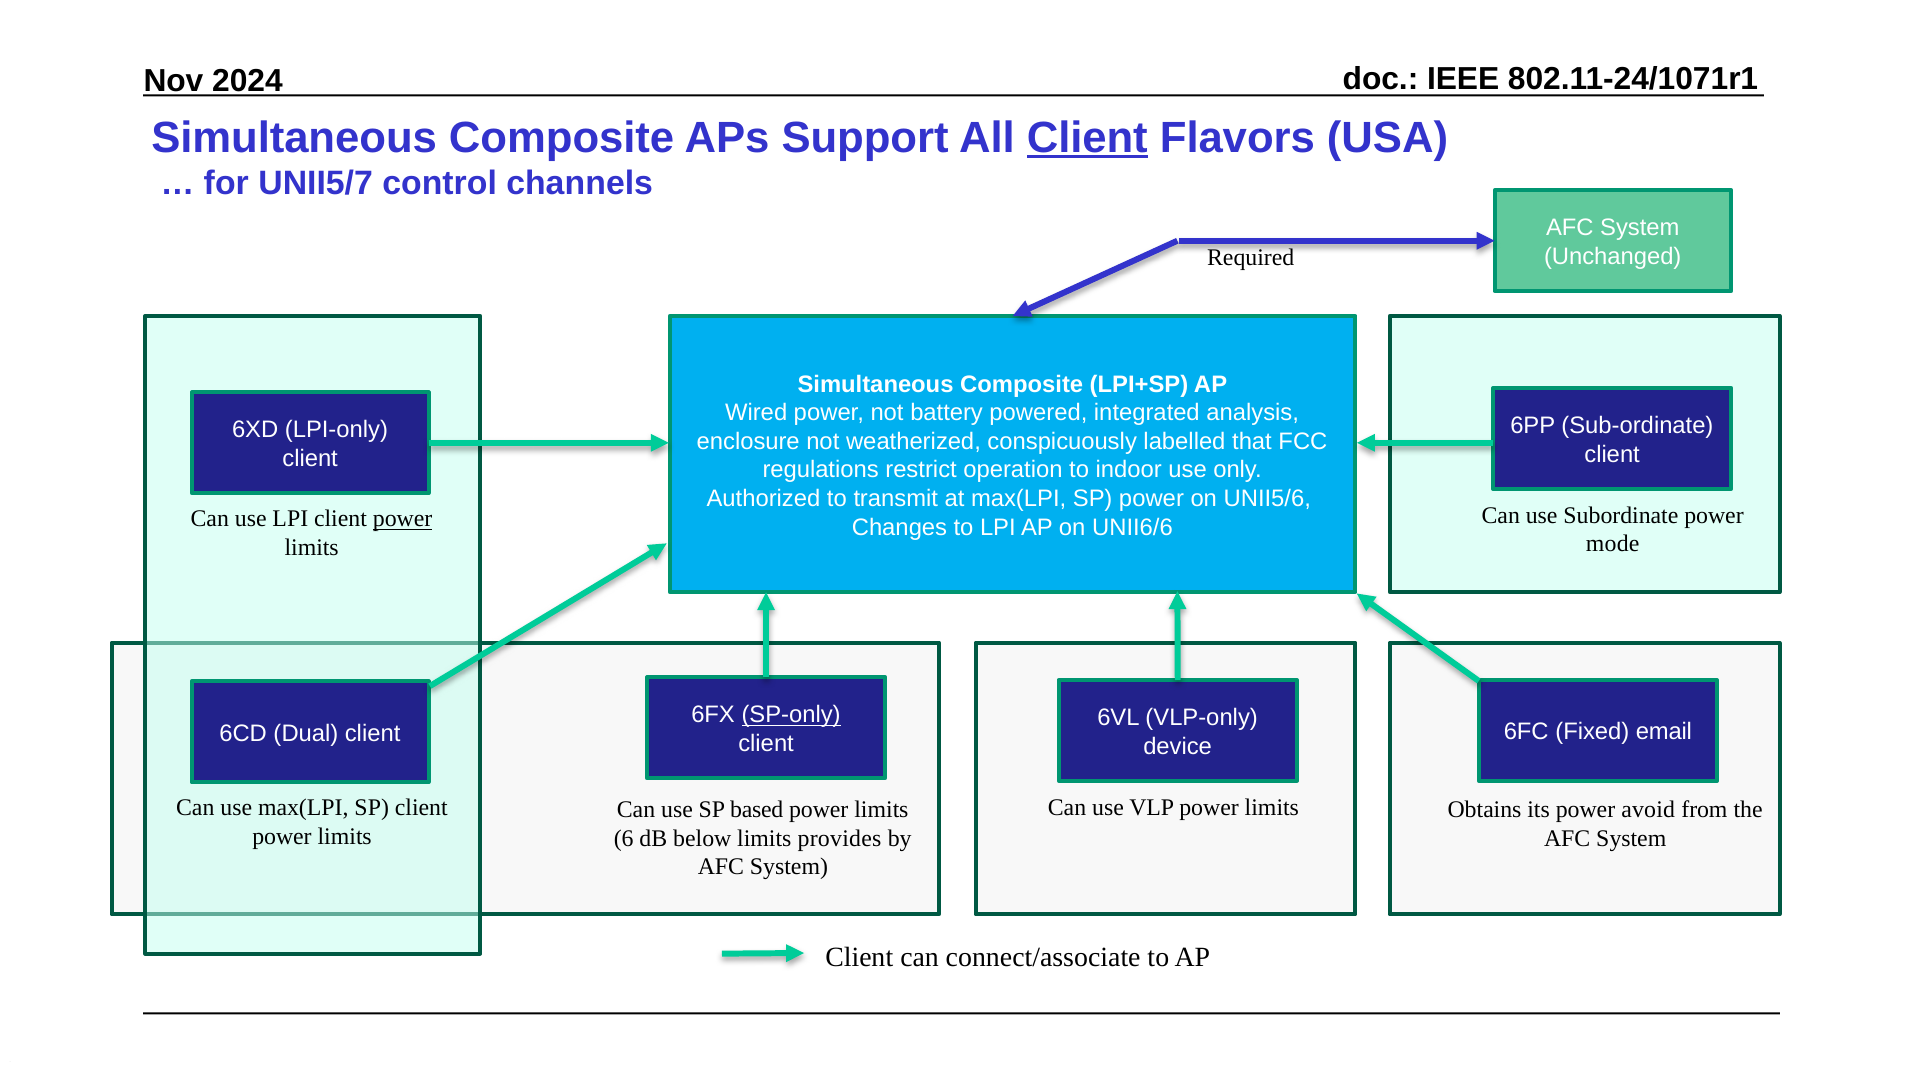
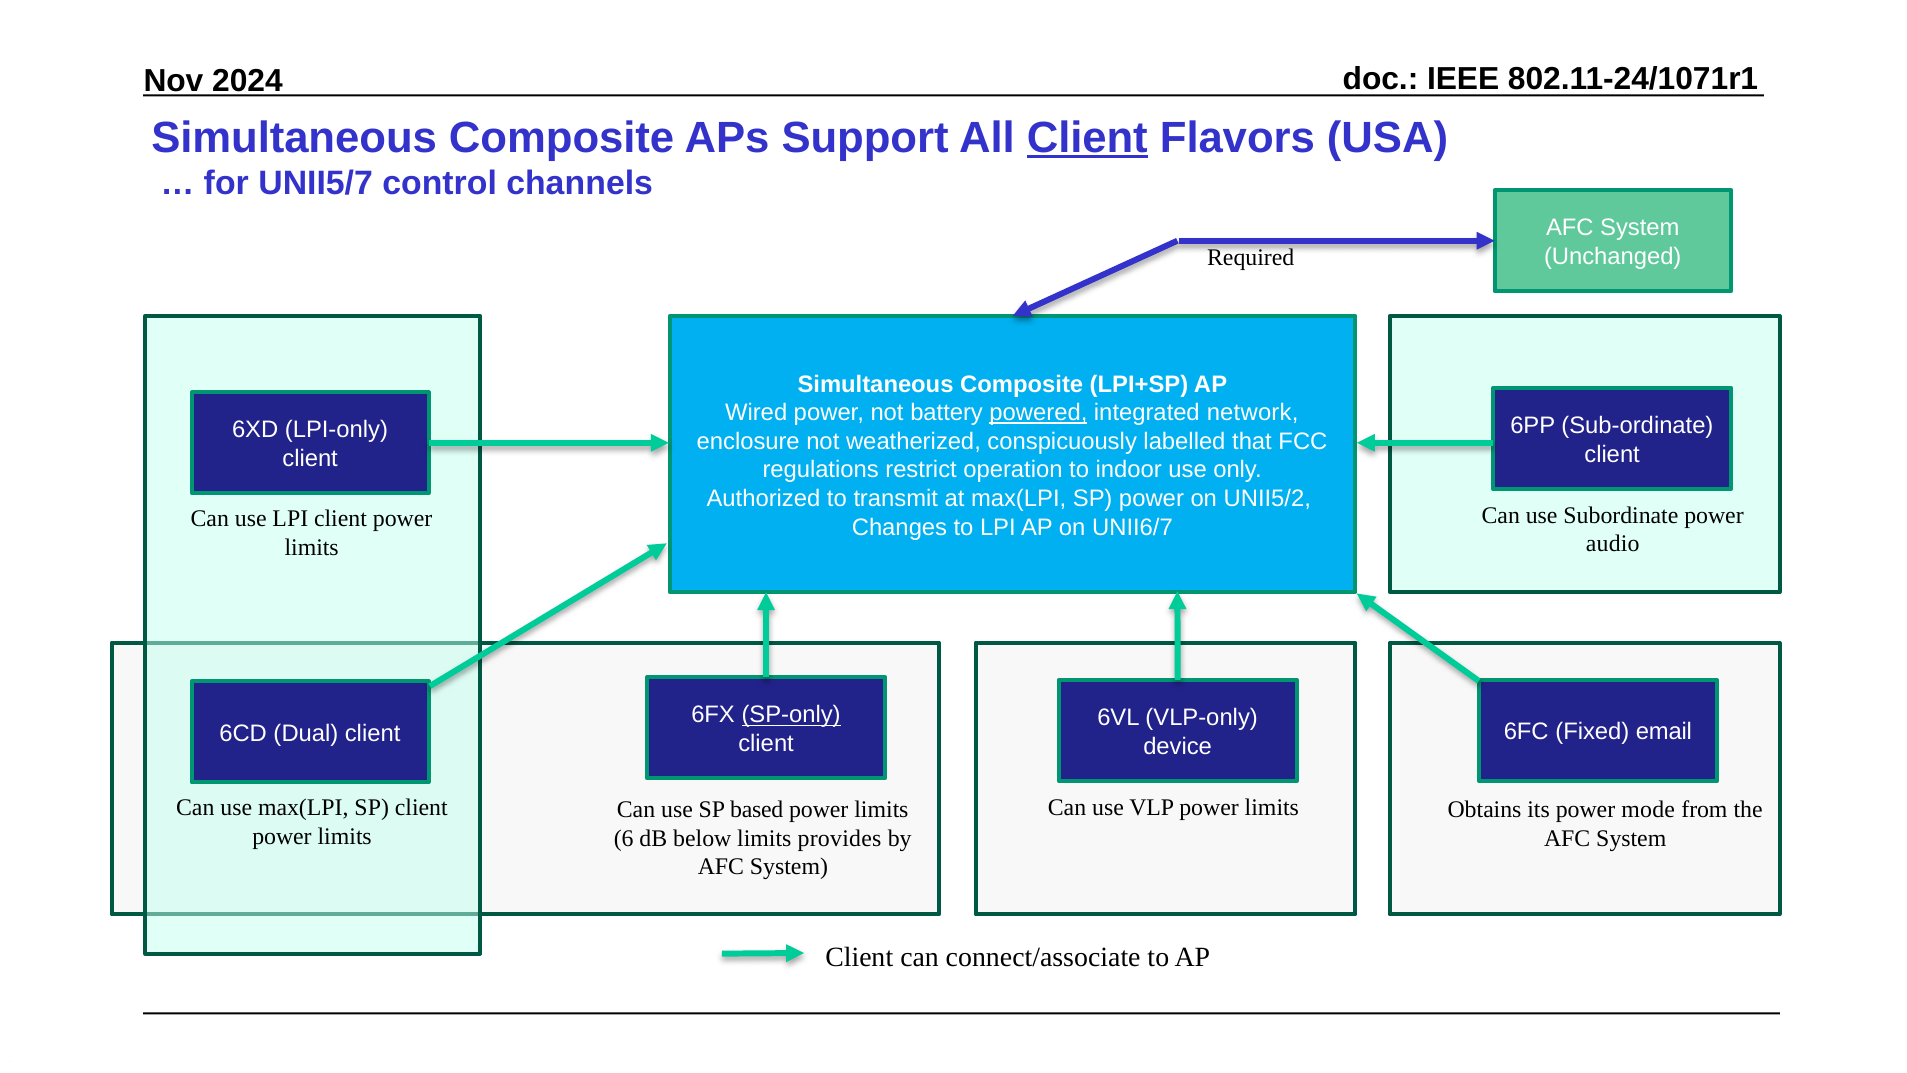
powered underline: none -> present (1038, 413)
analysis: analysis -> network (1253, 413)
UNII5/6: UNII5/6 -> UNII5/2 (1267, 498)
power underline: present -> none (403, 519)
UNII6/6: UNII6/6 -> UNII6/7 (1132, 527)
mode: mode -> audio (1613, 544)
avoid: avoid -> mode (1648, 810)
